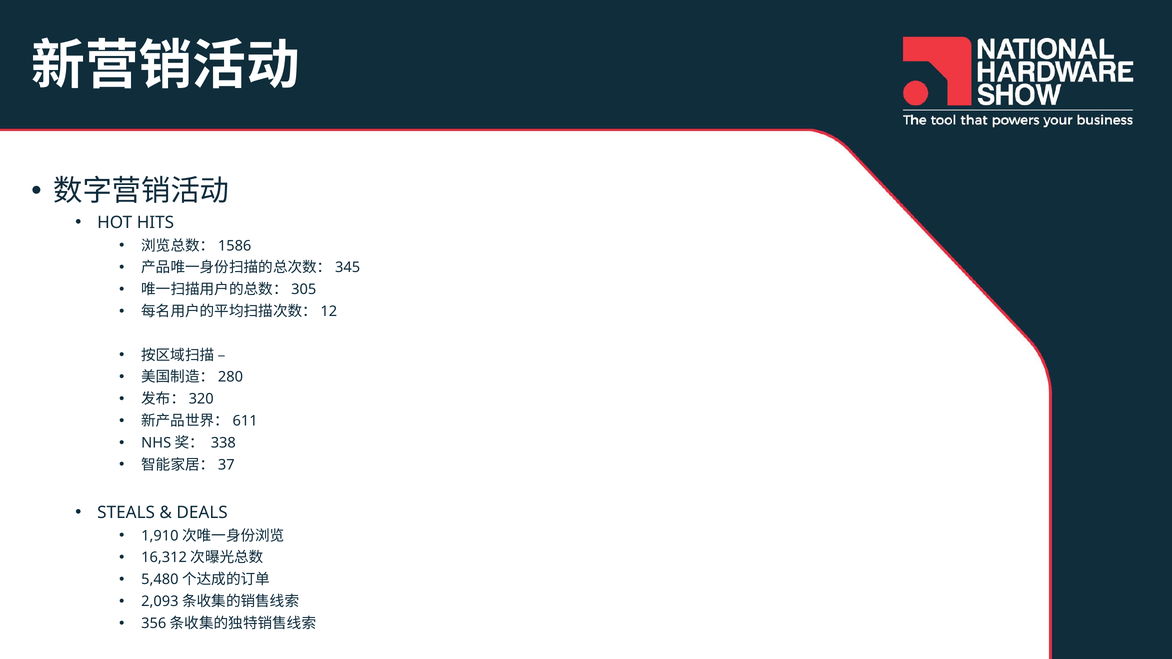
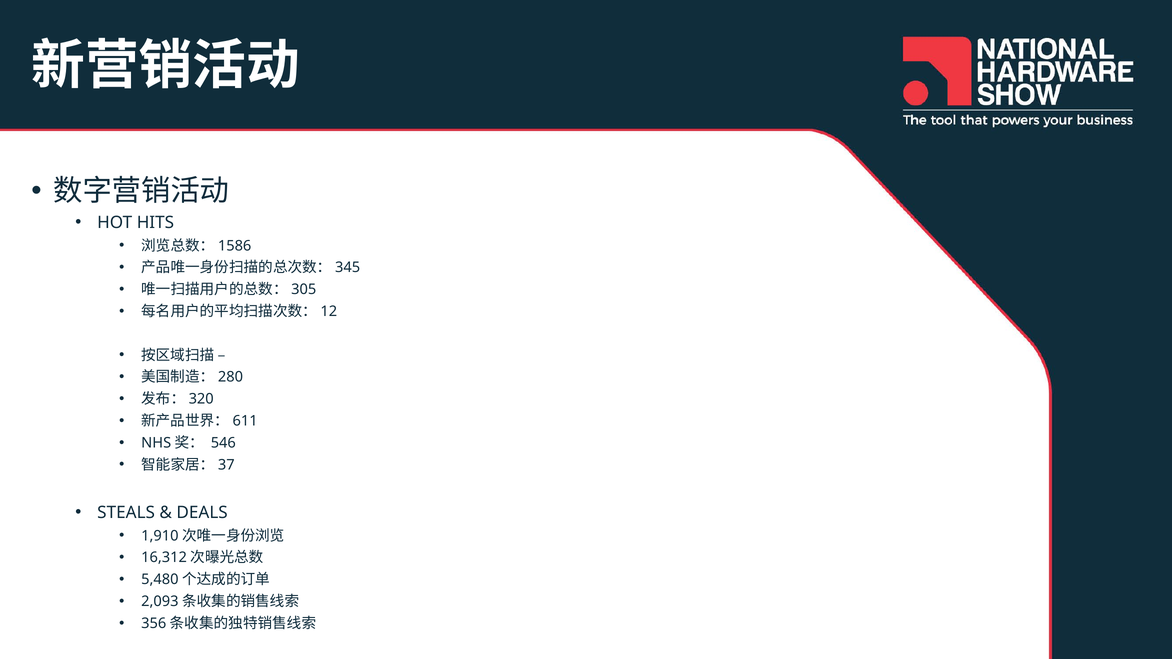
338: 338 -> 546 (223, 443)
